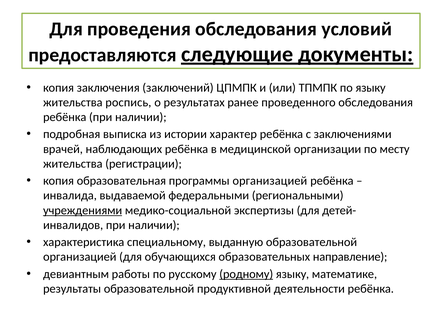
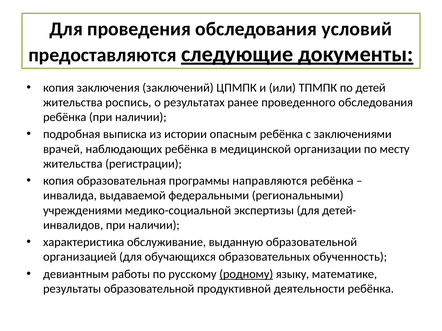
по языку: языку -> детей (371, 88)
характер: характер -> опасным (233, 134)
программы организацией: организацией -> направляются (270, 181)
учреждениями underline: present -> none (83, 211)
специальному: специальному -> обслуживание (167, 243)
направление: направление -> обученность (350, 257)
